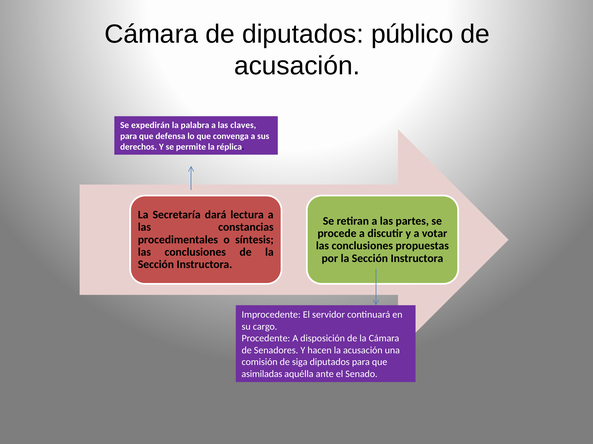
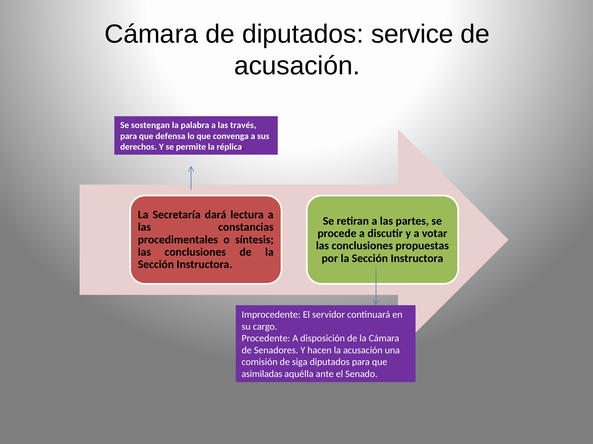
público: público -> service (412, 34)
expedirán: expedirán -> sostengan (150, 125)
claves: claves -> través (243, 125)
